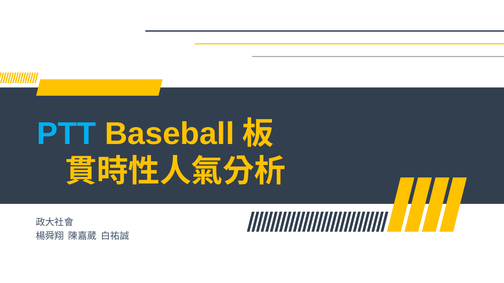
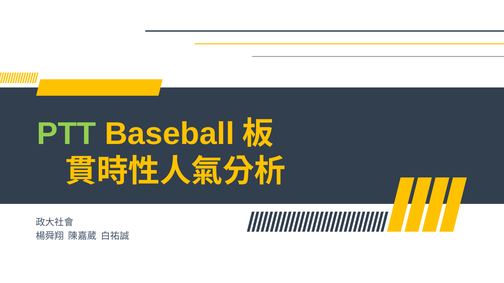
PTT colour: light blue -> light green (66, 134)
